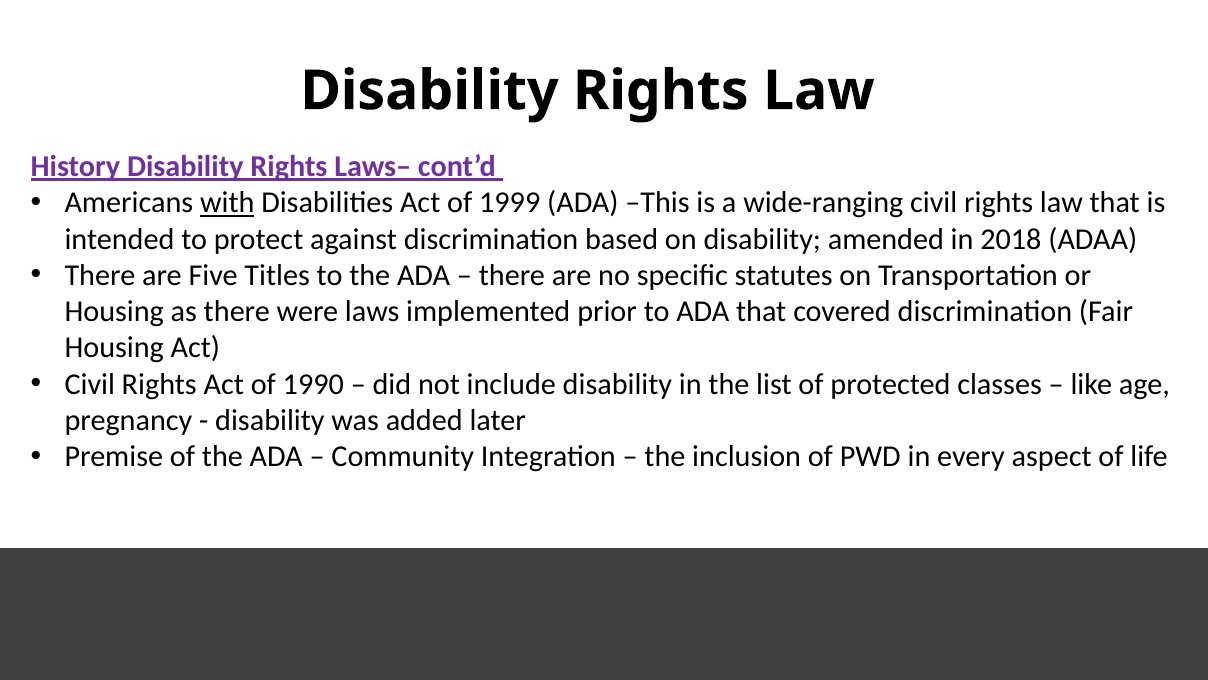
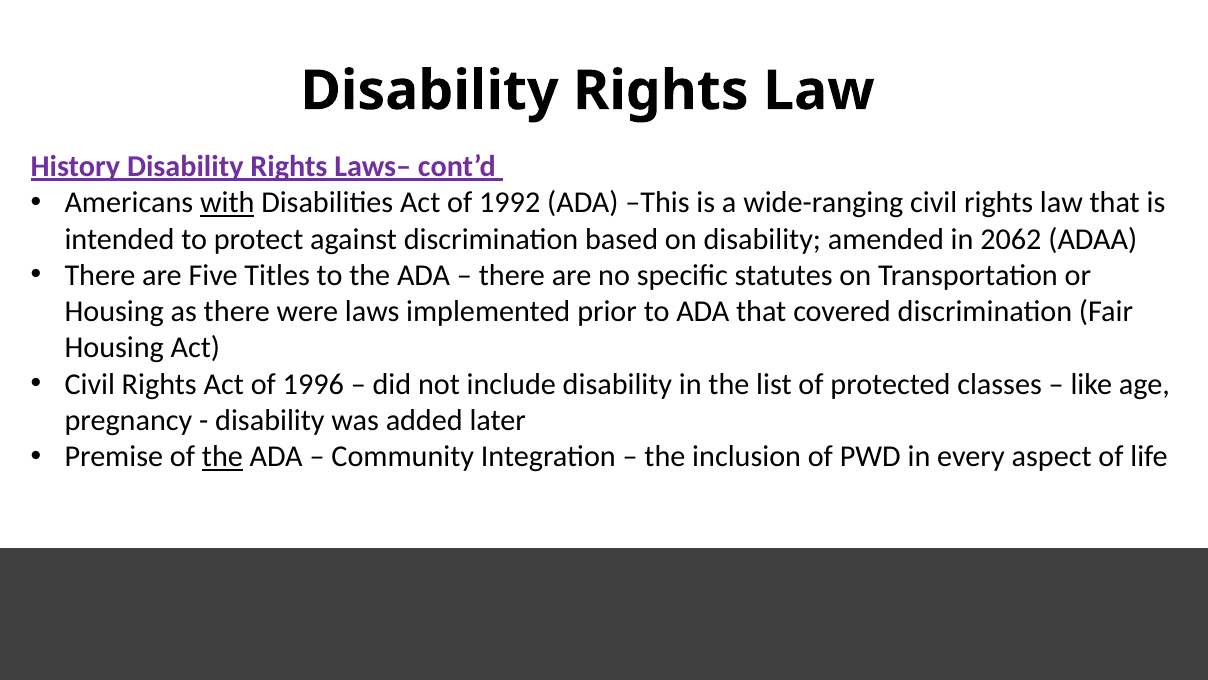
1999: 1999 -> 1992 (510, 203)
2018: 2018 -> 2062 (1011, 239)
1990: 1990 -> 1996 (313, 384)
the underline: none -> present (222, 456)
